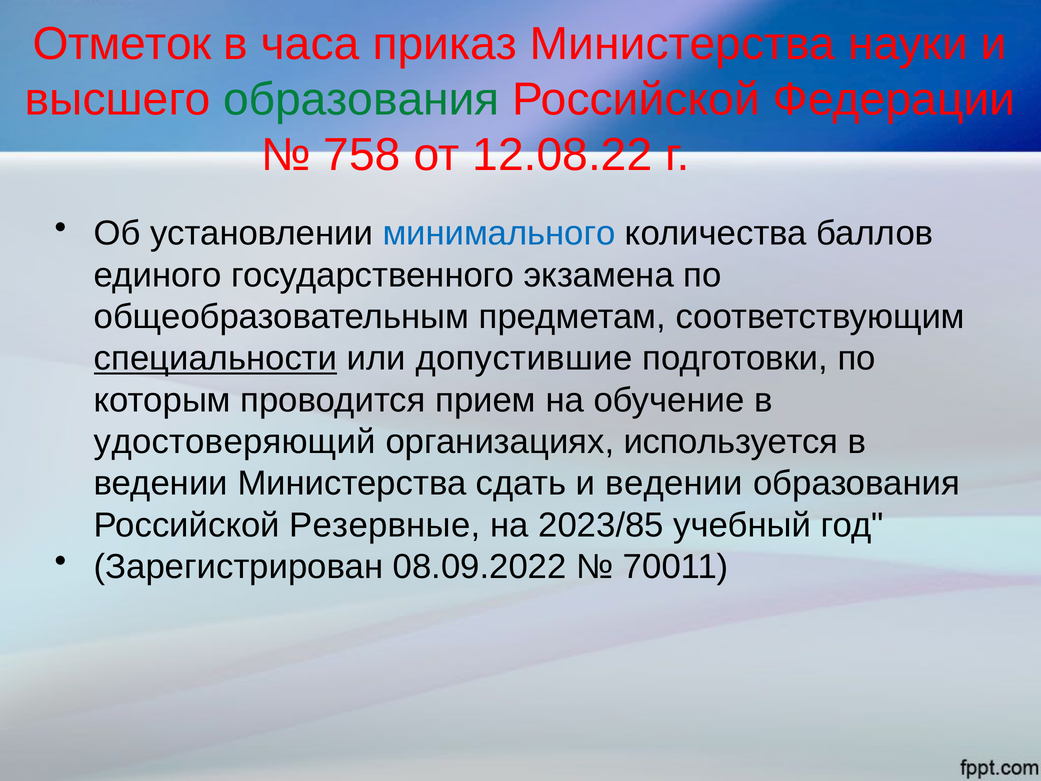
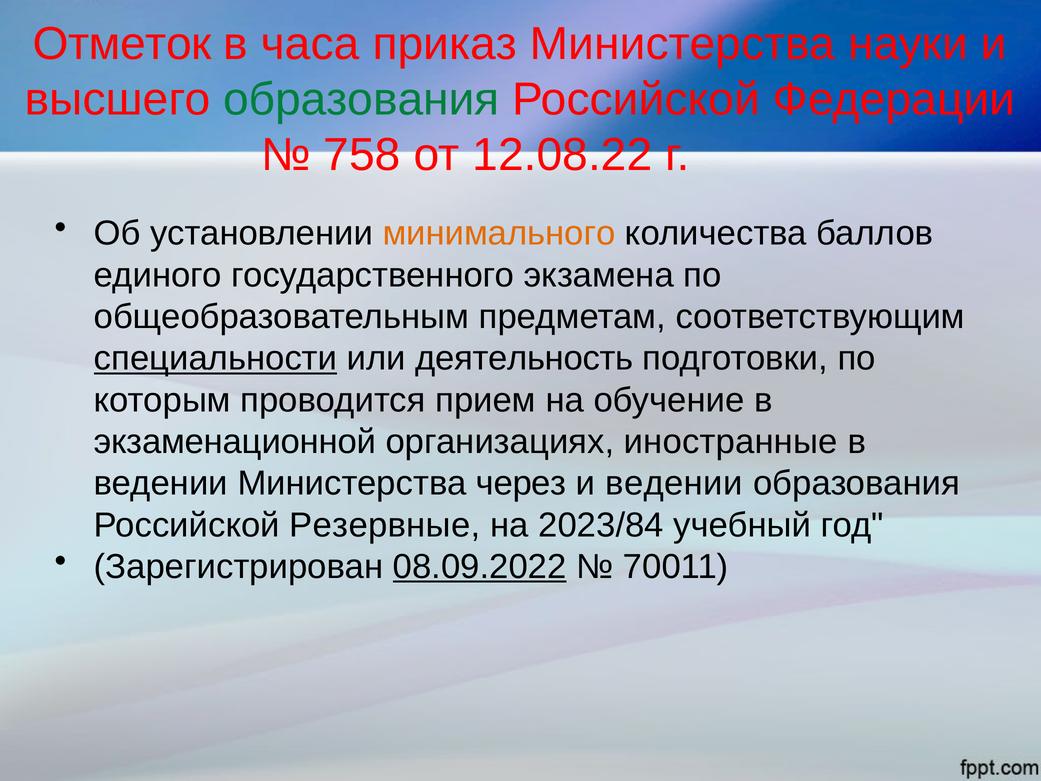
минимального colour: blue -> orange (499, 233)
допустившие: допустившие -> деятельность (524, 358)
удостоверяющий: удостоверяющий -> экзаменационной (235, 442)
используется: используется -> иностранные (731, 442)
сдать: сдать -> через (521, 483)
2023/85: 2023/85 -> 2023/84 (601, 525)
08.09.2022 underline: none -> present (480, 567)
